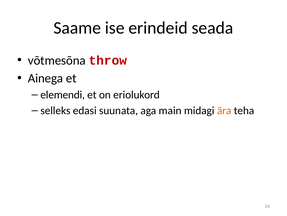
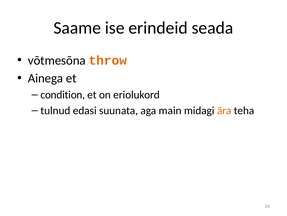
throw colour: red -> orange (108, 60)
elemendi: elemendi -> condition (63, 95)
selleks: selleks -> tulnud (55, 110)
